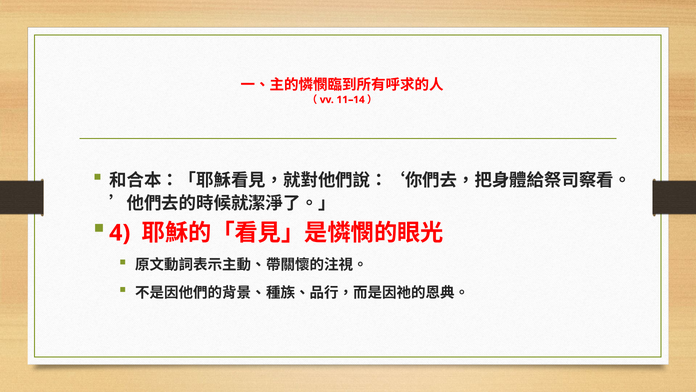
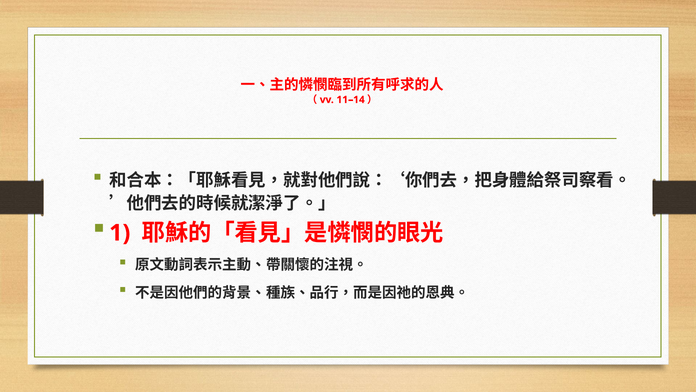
4: 4 -> 1 (120, 233)
